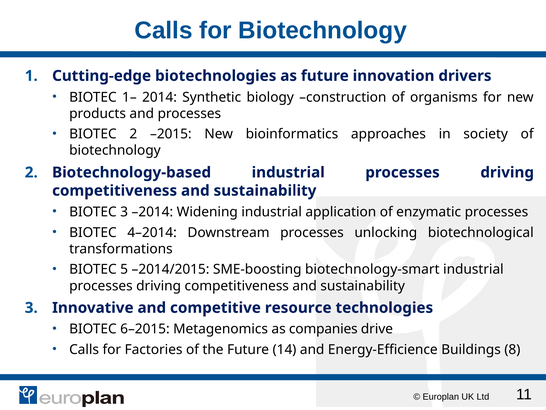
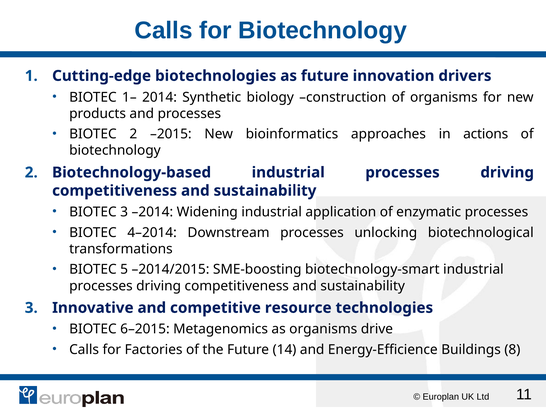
society: society -> actions (486, 134)
as companies: companies -> organisms (323, 329)
